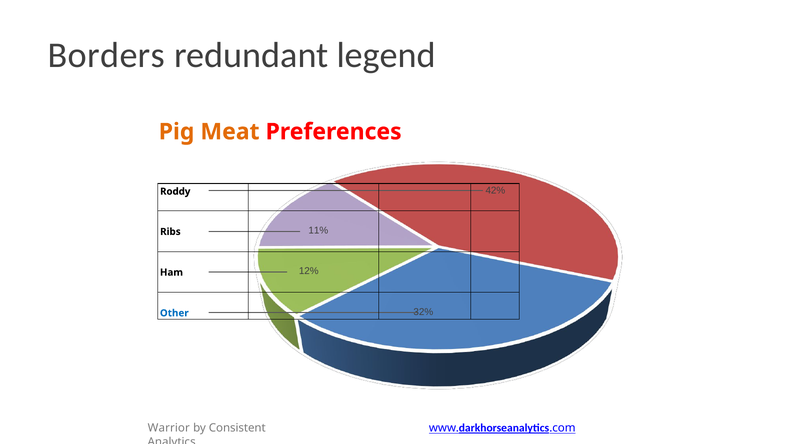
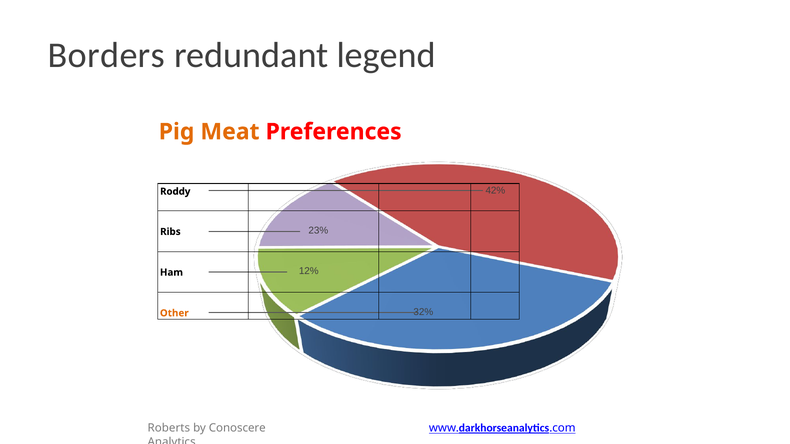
11%: 11% -> 23% (318, 231)
Other colour: blue -> orange (174, 313)
Warrior: Warrior -> Roberts (169, 428)
Consistent: Consistent -> Conoscere (237, 428)
